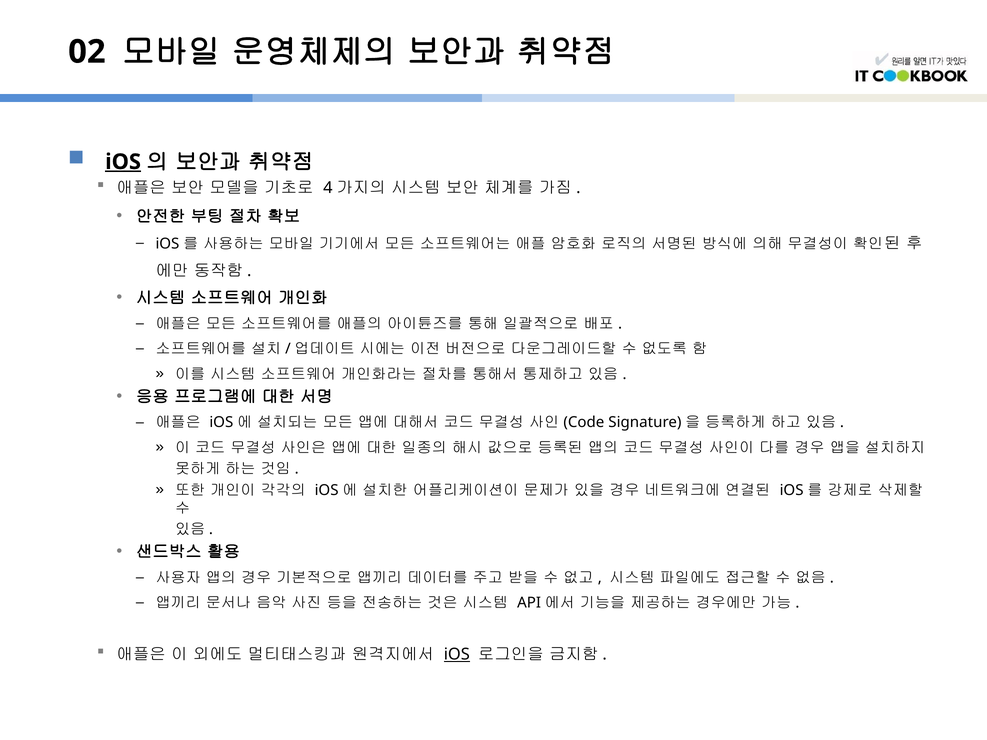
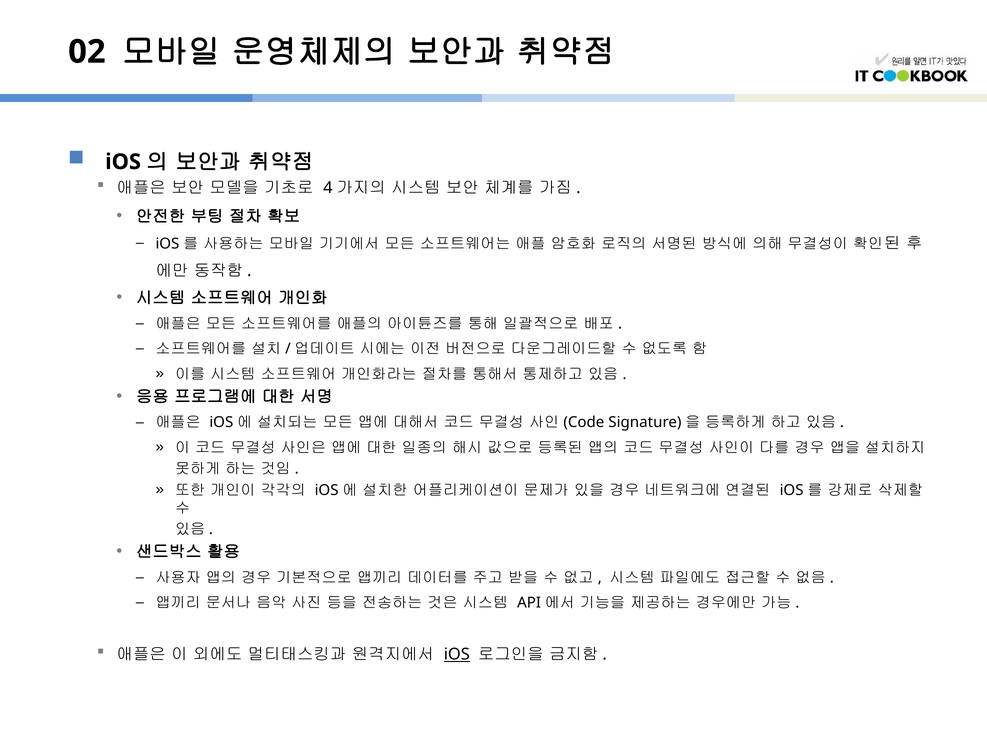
iOS underline: present -> none (123, 162)
